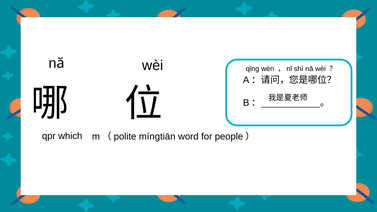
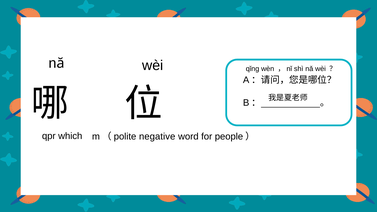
míngtiān: míngtiān -> negative (157, 136)
